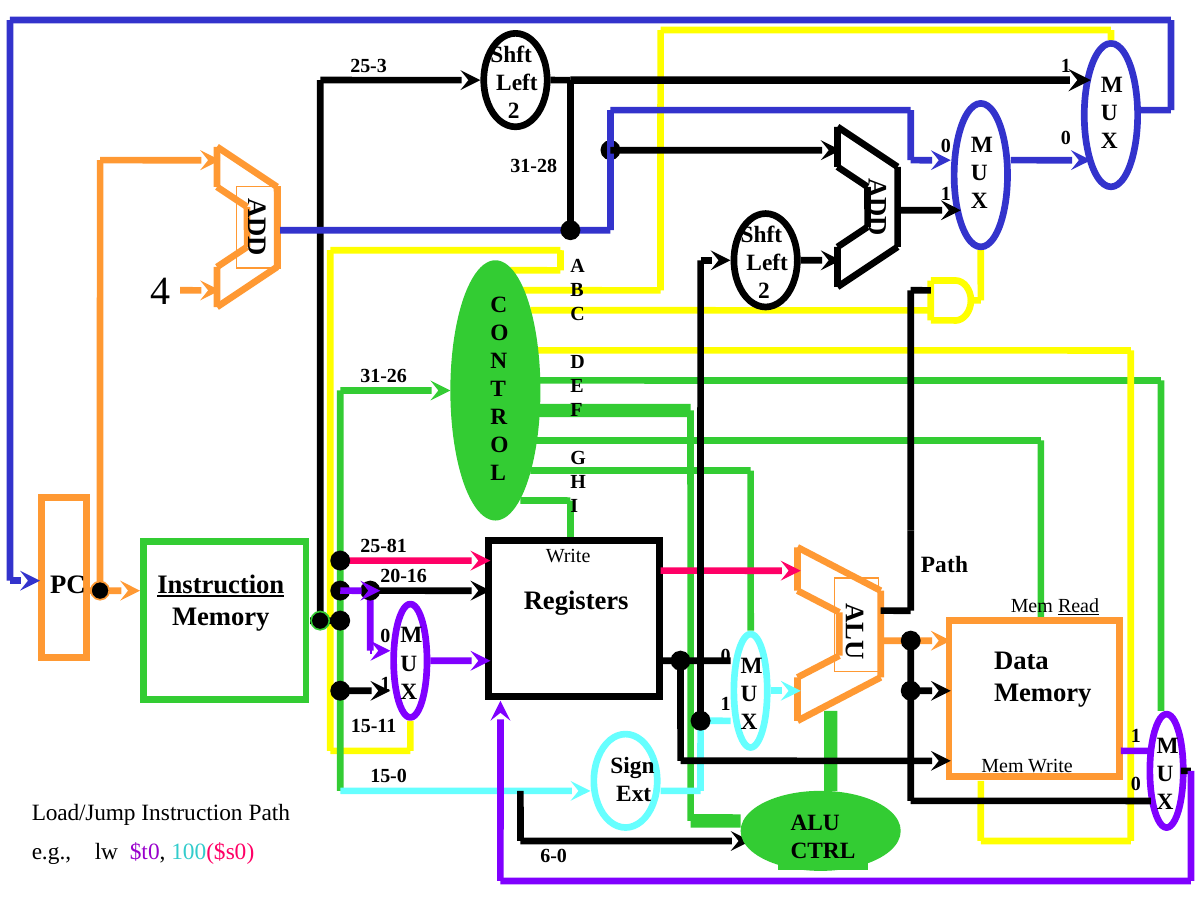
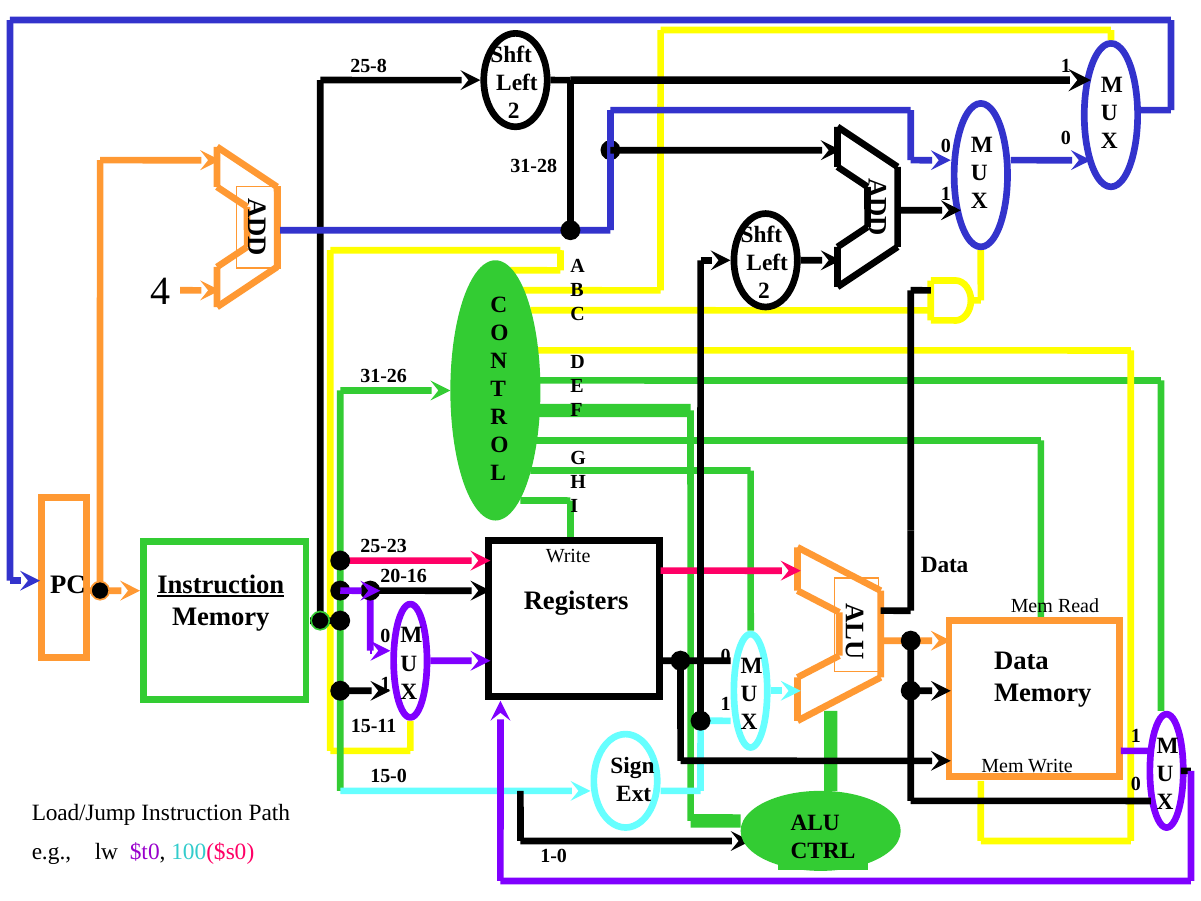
25-3: 25-3 -> 25-8 (369, 66)
25-81: 25-81 -> 25-23 (384, 546)
Path: Path -> Data (945, 565)
Read underline: present -> none (1079, 606)
6-0: 6-0 -> 1-0 (554, 856)
